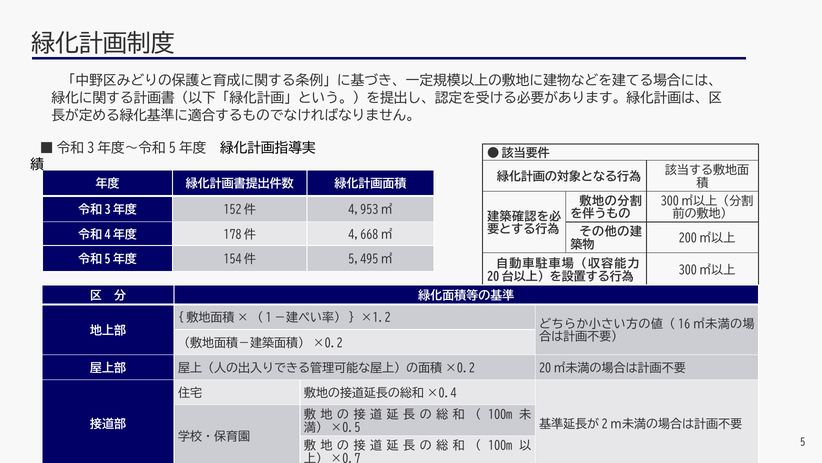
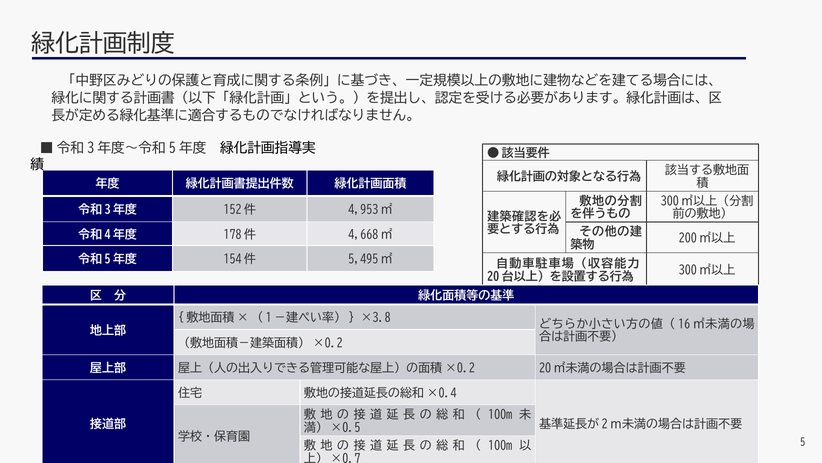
×1.2: ×1.2 -> ×3.8 (376, 318)
